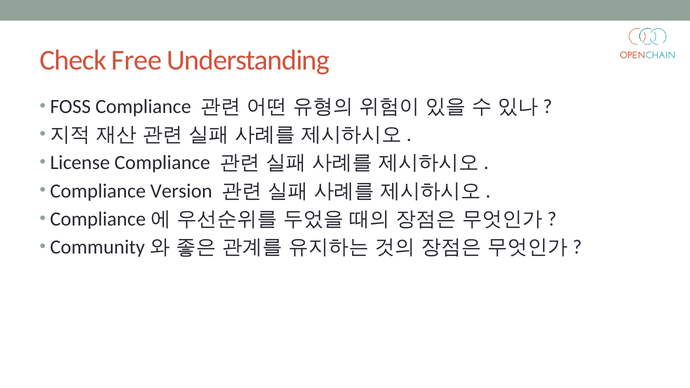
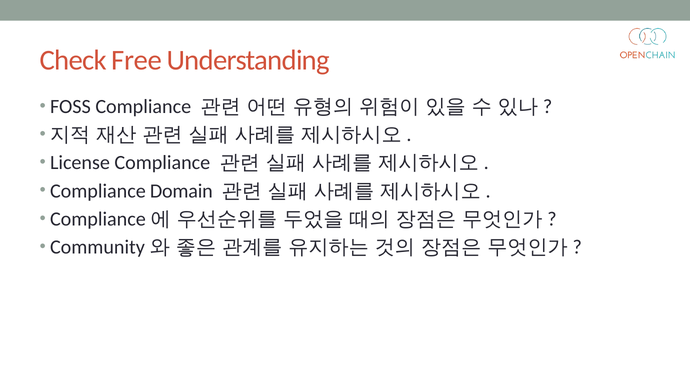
Version: Version -> Domain (181, 191)
